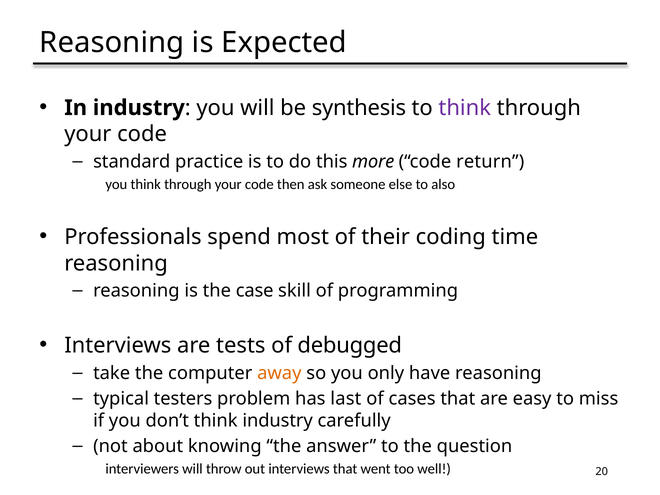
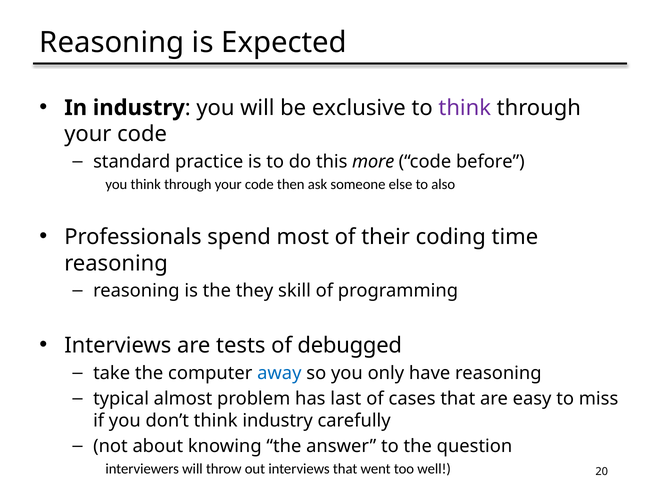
synthesis: synthesis -> exclusive (359, 108)
return: return -> before (490, 162)
case: case -> they (255, 291)
away colour: orange -> blue (279, 373)
testers: testers -> almost (183, 399)
